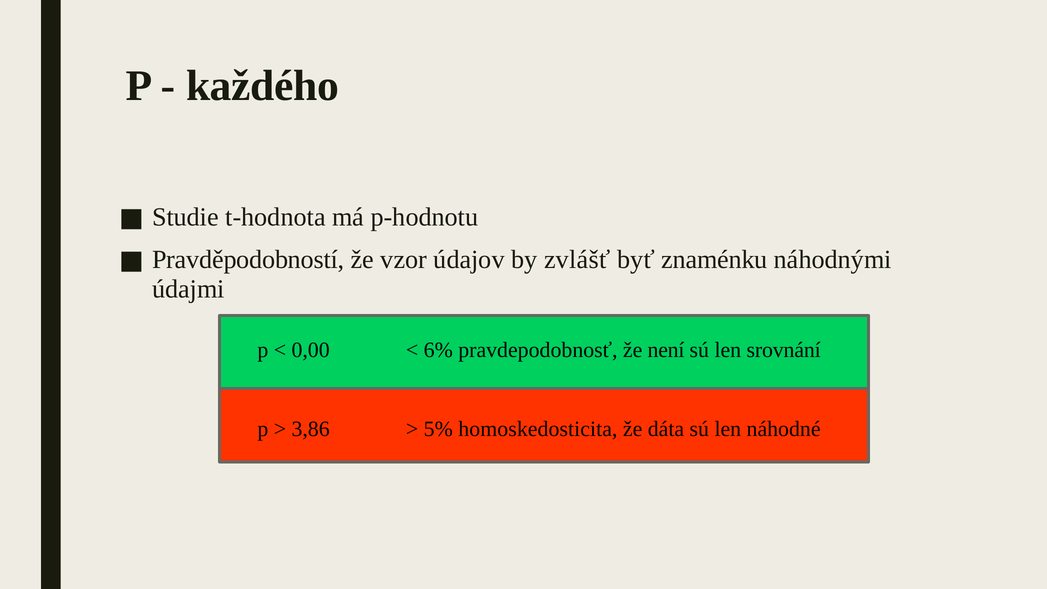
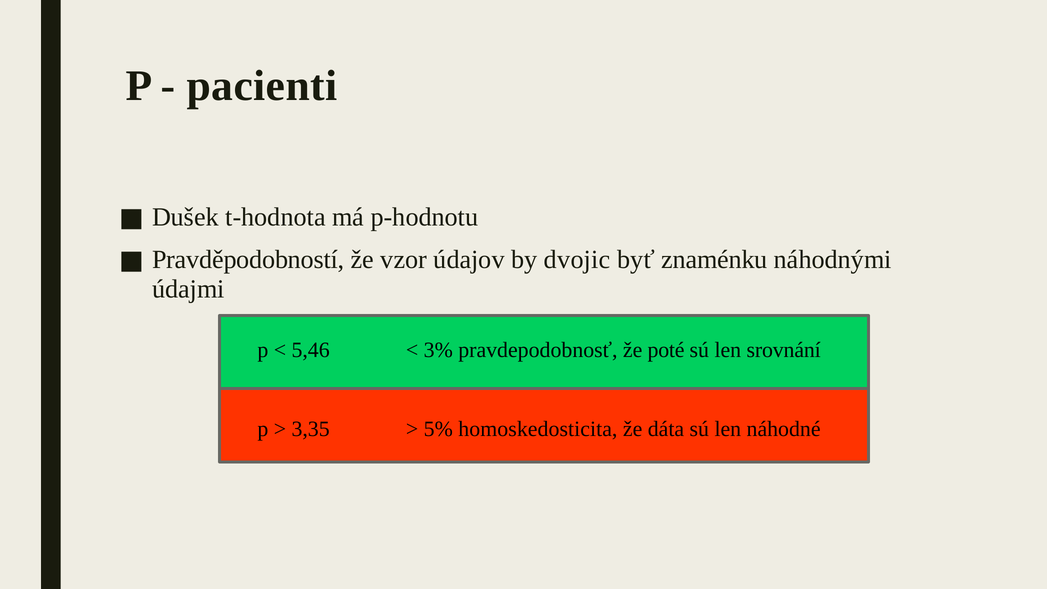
každého: každého -> pacienti (262, 86)
Studie: Studie -> Dušek (185, 217)
zvlášť: zvlášť -> dvojic (577, 260)
0,00: 0,00 -> 5,46 (311, 350)
6%: 6% -> 3% (438, 350)
není: není -> poté (666, 350)
3,86: 3,86 -> 3,35 (311, 429)
